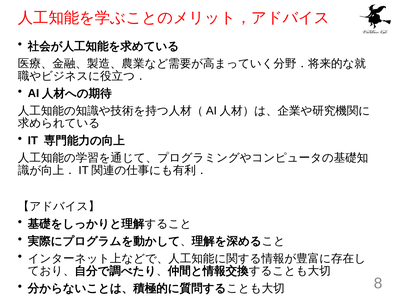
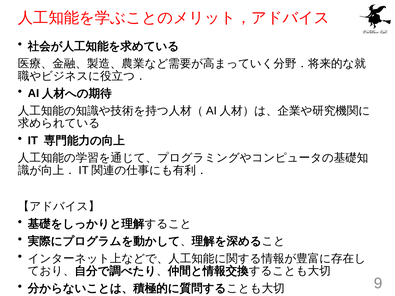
8: 8 -> 9 (378, 284)
